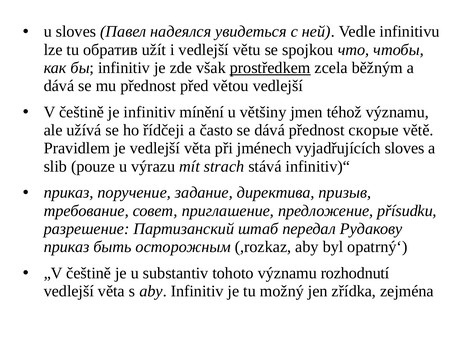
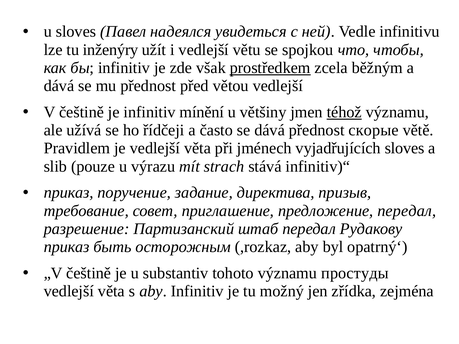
обратив: обратив -> inženýry (111, 50)
téhož underline: none -> present (344, 112)
предложение přísudku: přísudku -> передал (407, 211)
rozhodnutí: rozhodnutí -> простуды (355, 273)
